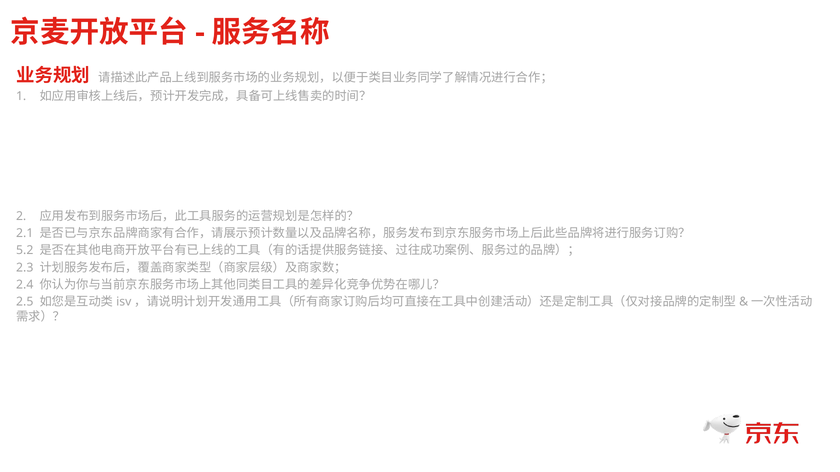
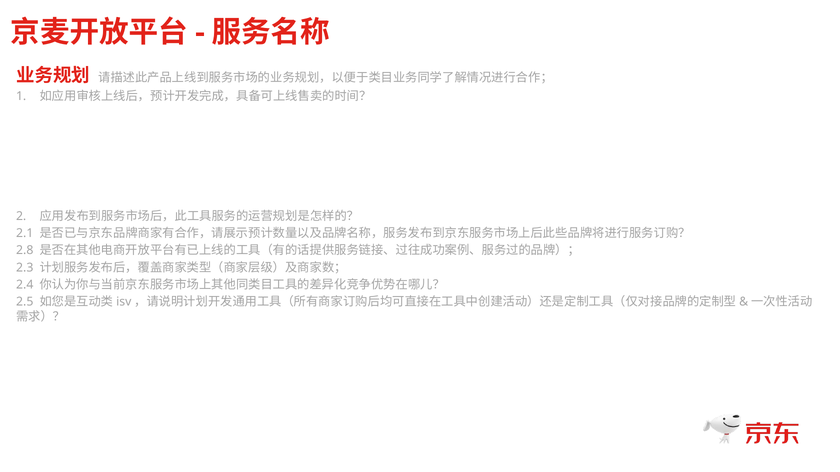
5.2: 5.2 -> 2.8 (25, 251)
